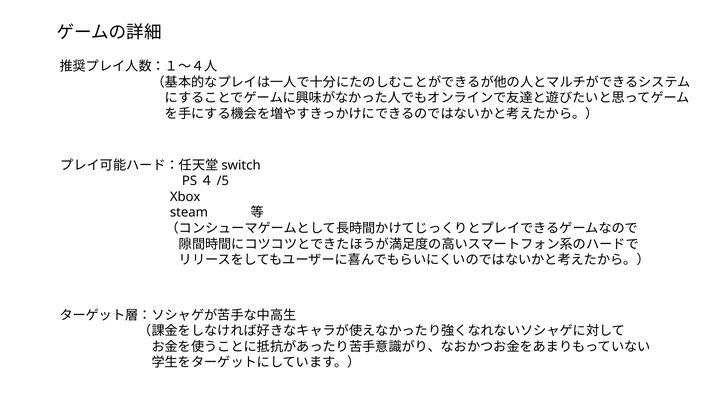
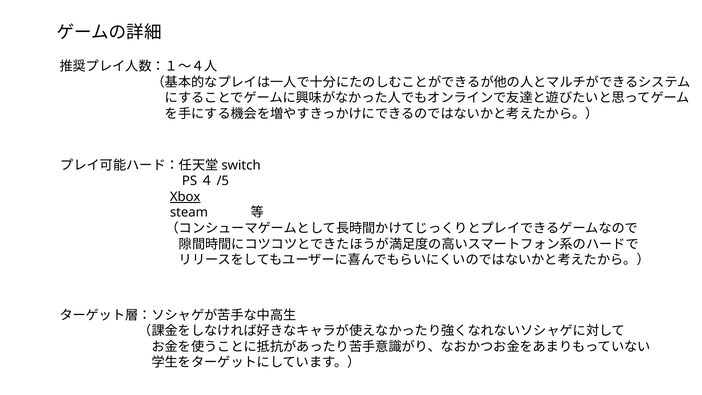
Xbox underline: none -> present (185, 197)
